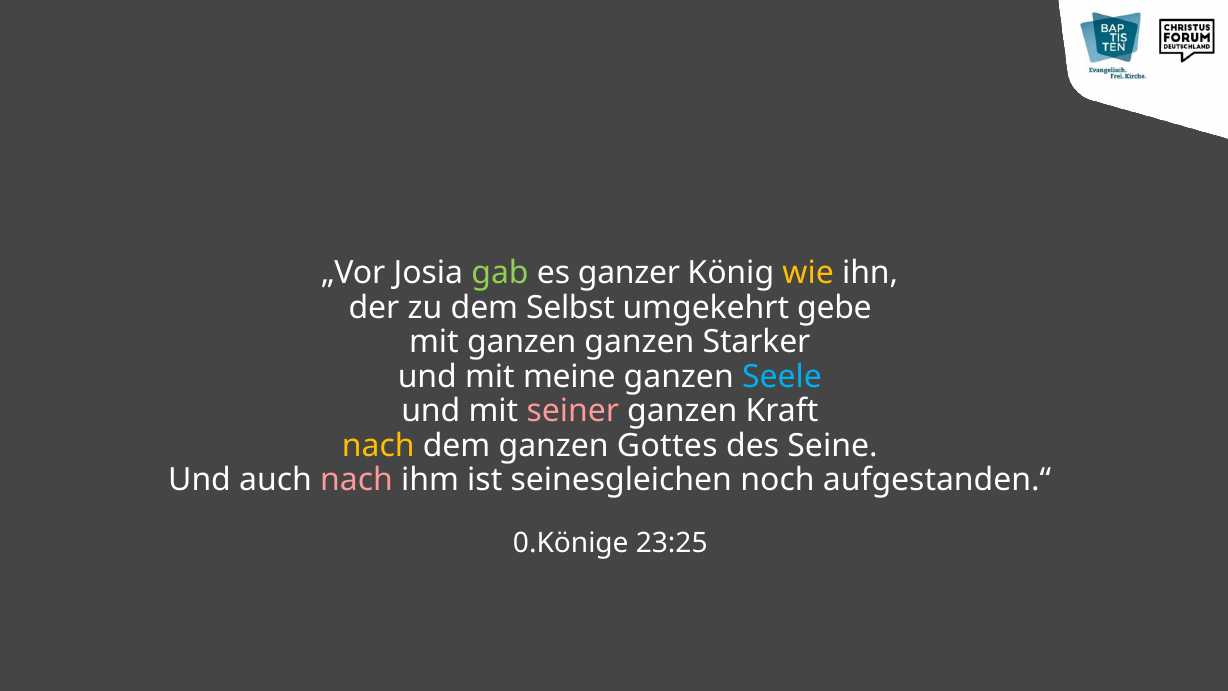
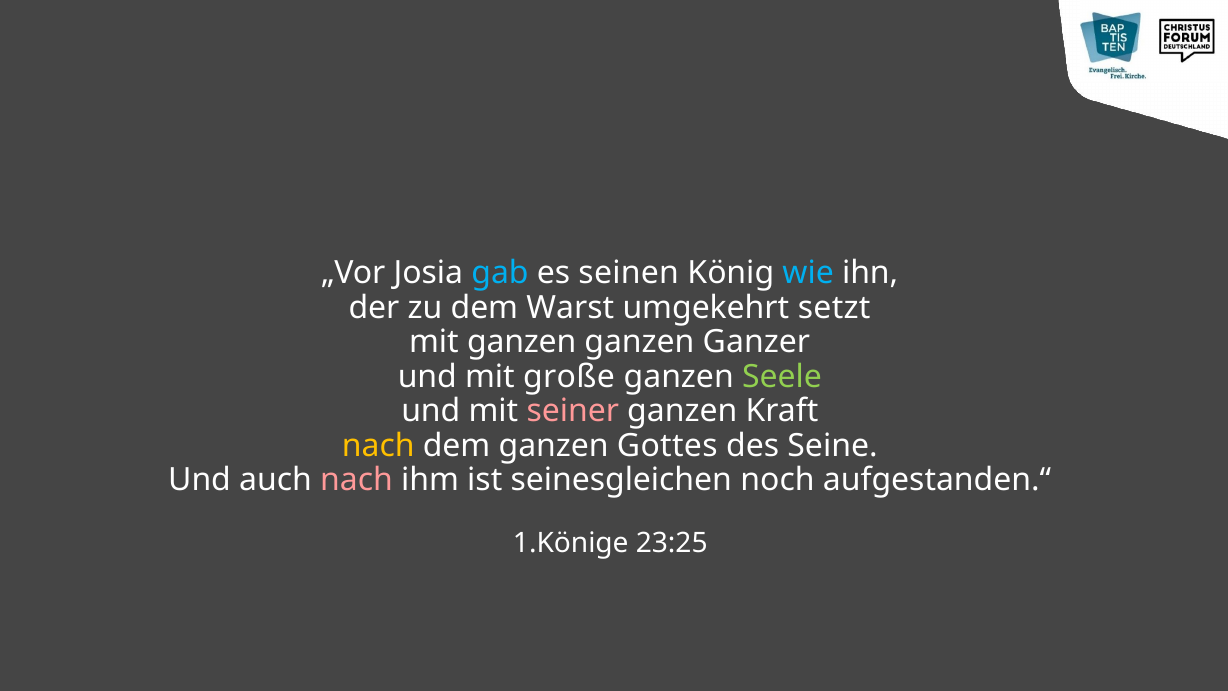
gab colour: light green -> light blue (500, 273)
ganzer: ganzer -> seinen (629, 273)
wie colour: yellow -> light blue (808, 273)
Selbst: Selbst -> Warst (570, 307)
gebe: gebe -> setzt (834, 307)
Starker: Starker -> Ganzer (756, 342)
meine: meine -> große (569, 376)
Seele colour: light blue -> light green (782, 376)
0.Könige: 0.Könige -> 1.Könige (571, 543)
